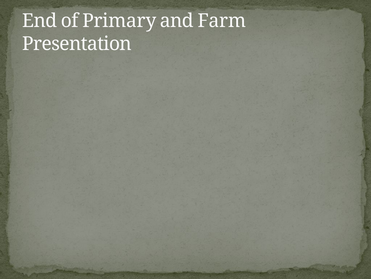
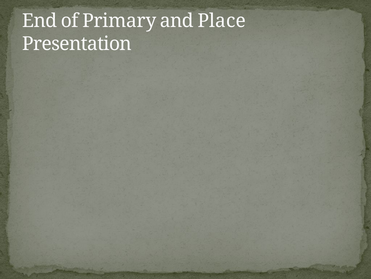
Farm: Farm -> Place (222, 21)
